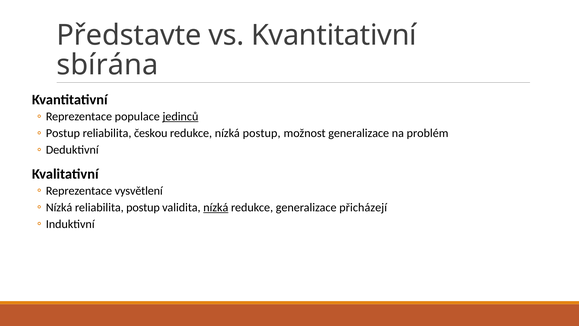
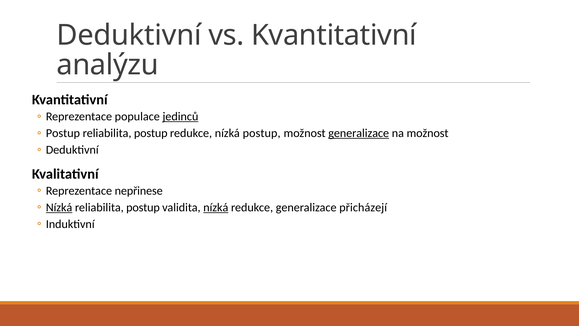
Představte: Představte -> Deduktivní (129, 35)
sbírána: sbírána -> analýzu (108, 65)
českou: českou -> postup (151, 133)
generalizace underline: none -> present (359, 133)
na problém: problém -> možnost (428, 133)
vysvětlení: vysvětlení -> nepřinese (139, 191)
Nízká underline: none -> present (59, 207)
